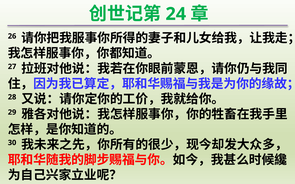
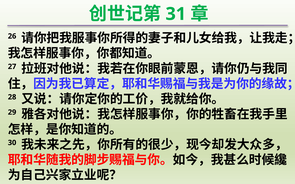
24: 24 -> 31 (176, 14)
